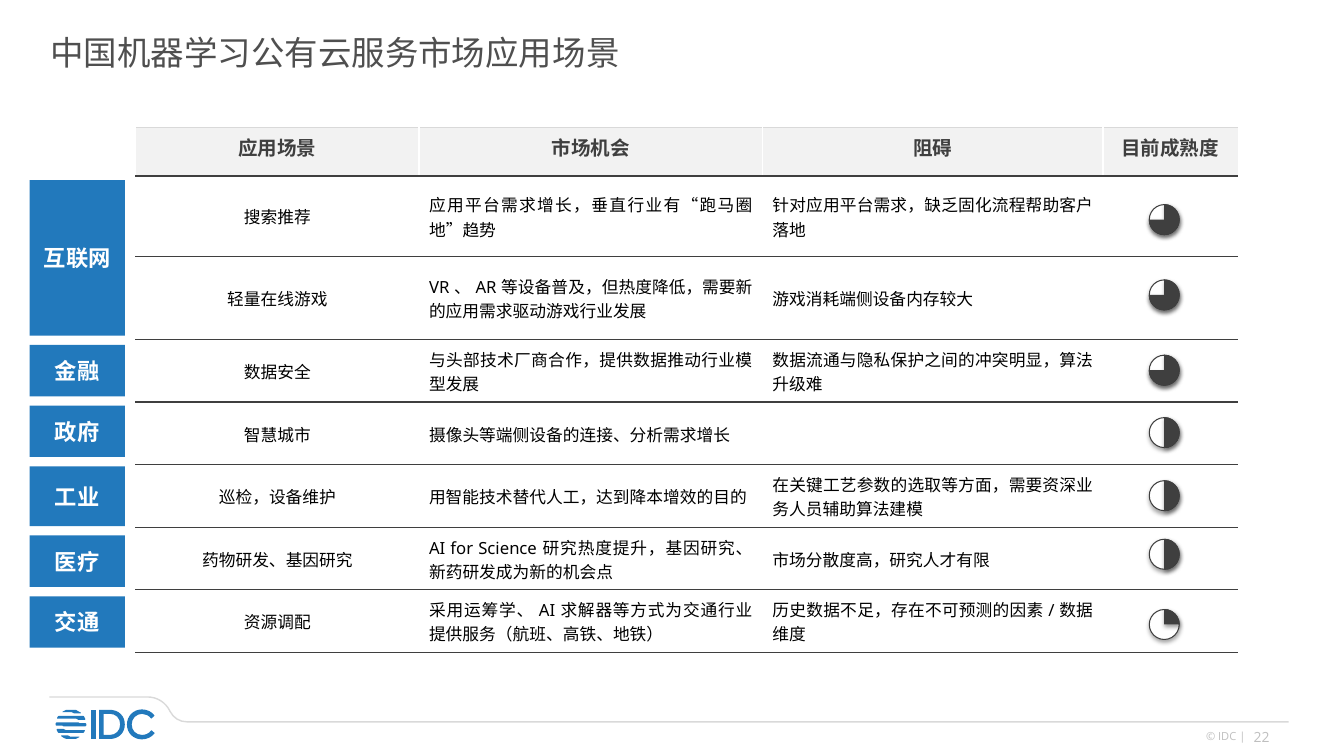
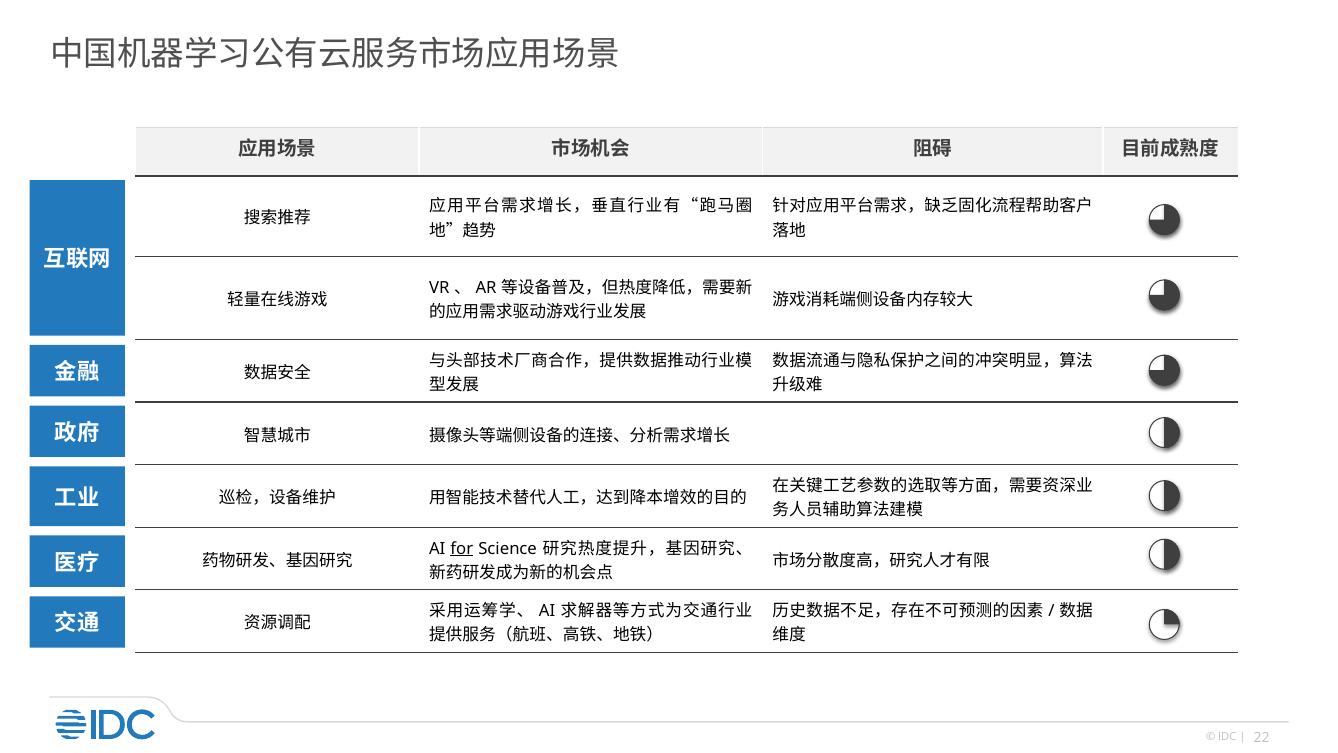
for underline: none -> present (462, 548)
